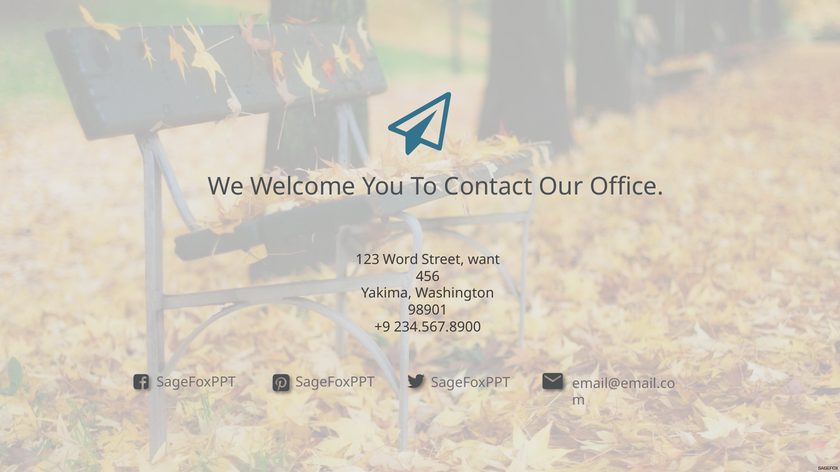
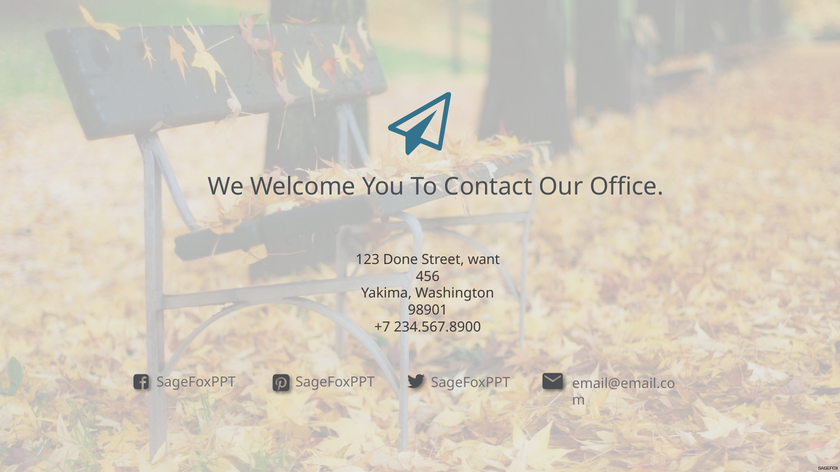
Word: Word -> Done (401, 260)
+9: +9 -> +7 (382, 327)
